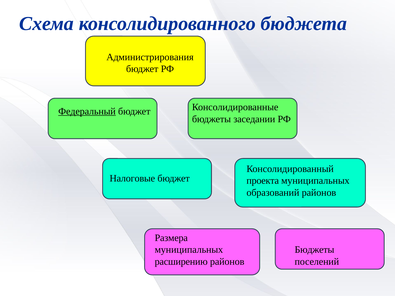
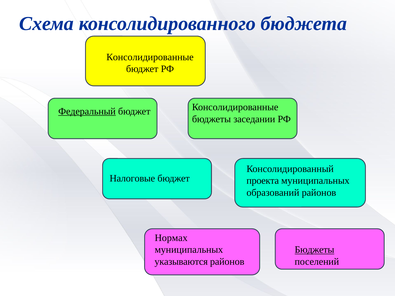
Администрирования: Администрирования -> Консолидированные (150, 57)
Размера: Размера -> Нормах (171, 238)
Бюджеты underline: none -> present (314, 250)
расширению: расширению -> указываются (181, 262)
